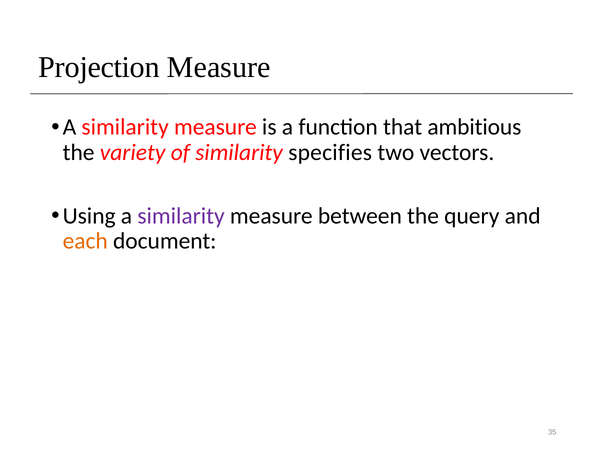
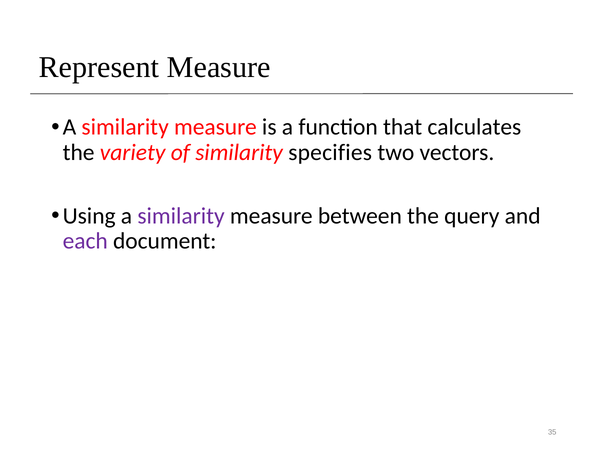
Projection: Projection -> Represent (99, 67)
ambitious: ambitious -> calculates (474, 127)
each colour: orange -> purple (85, 241)
